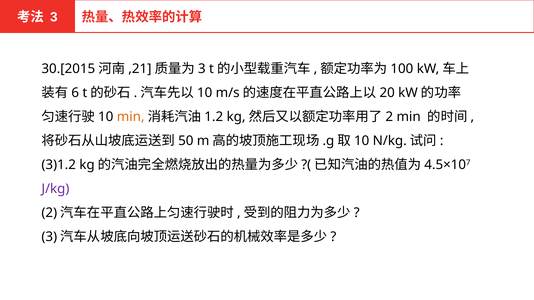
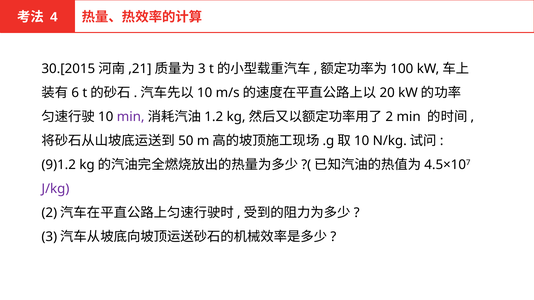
3: 3 -> 4 (54, 17)
min colour: orange -> purple (131, 117)
3)1.2: 3)1.2 -> 9)1.2 (59, 165)
